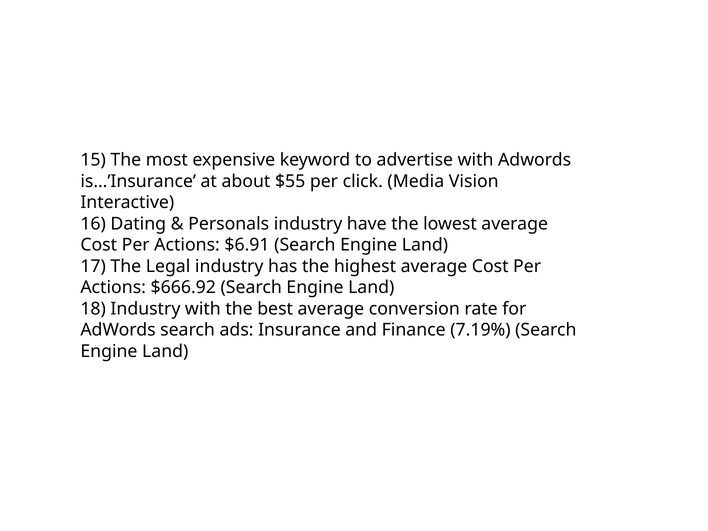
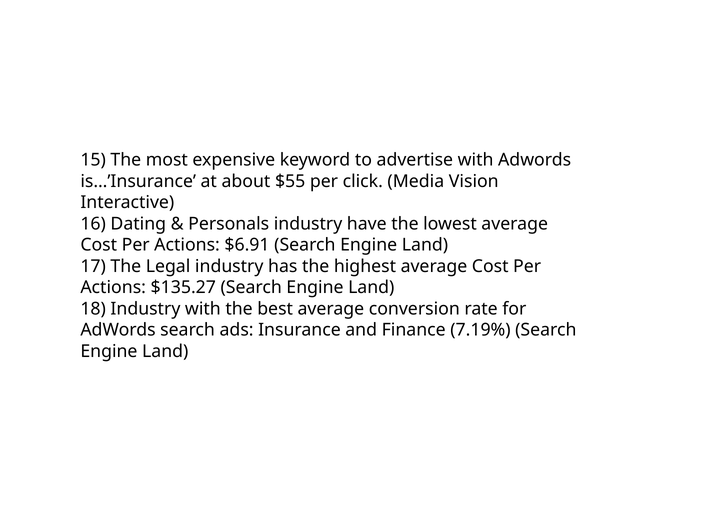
$666.92: $666.92 -> $135.27 (183, 288)
